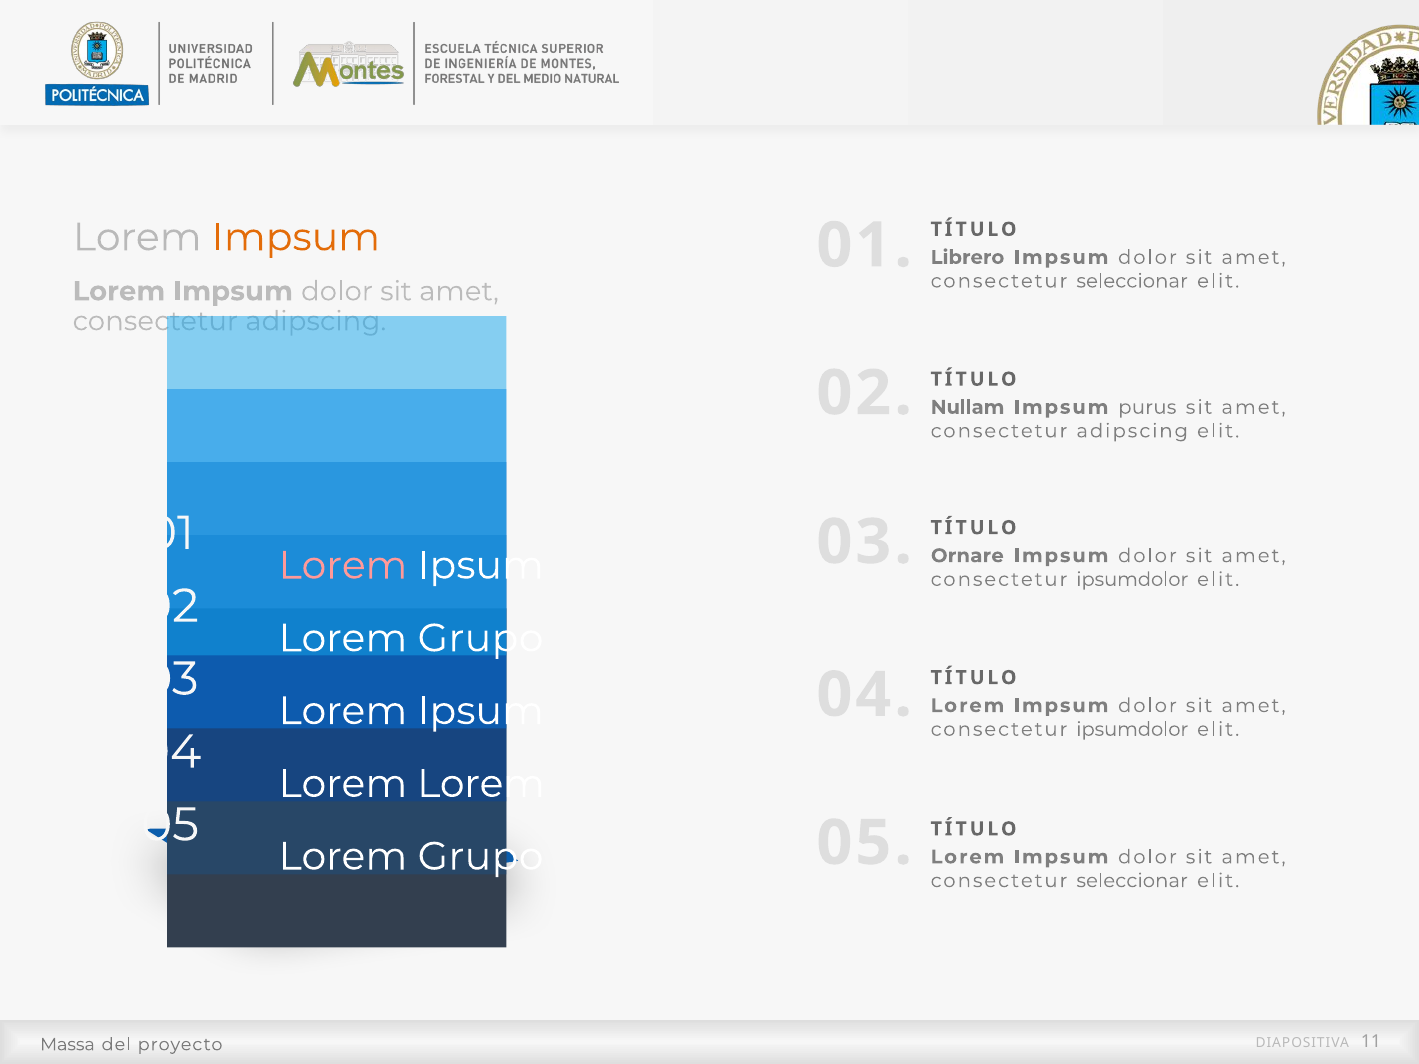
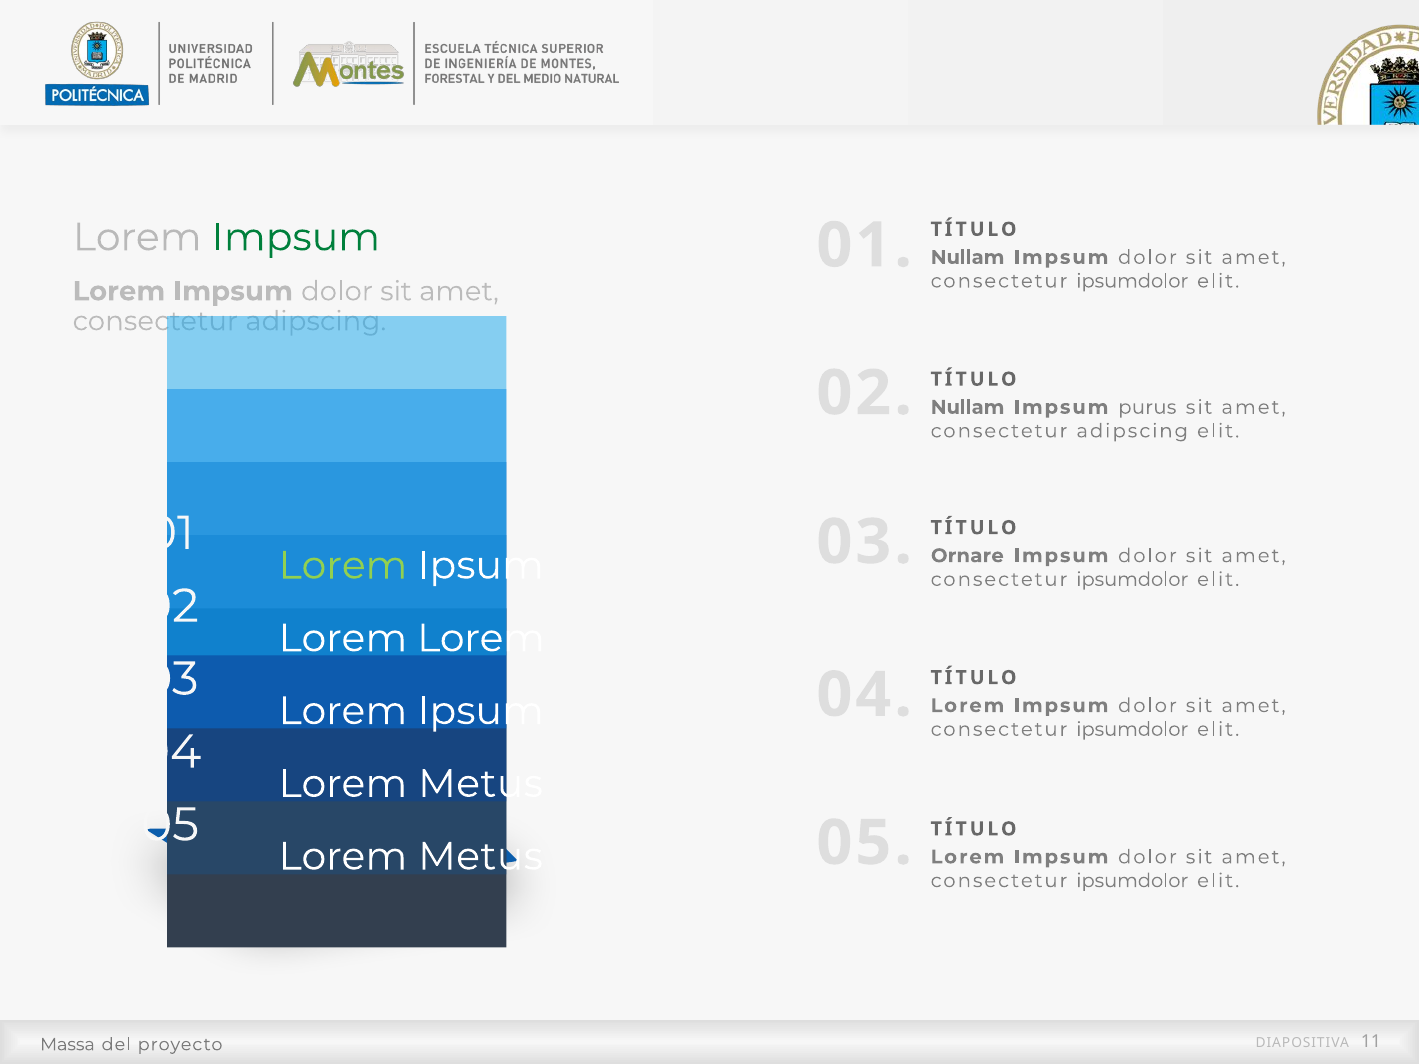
Impsum colour: orange -> green (296, 237)
Librero: Librero -> Nullam (967, 257)
seleccionar: seleccionar -> ipsumdolor (1132, 281)
Lorem colour: pink -> light green (343, 566)
Grupo: Grupo -> Lorem (481, 638)
Lorem: Lorem -> Metus (481, 784)
Grupo: Grupo -> Metus (481, 857)
seleccionar: seleccionar -> ipsumdolor (1132, 881)
